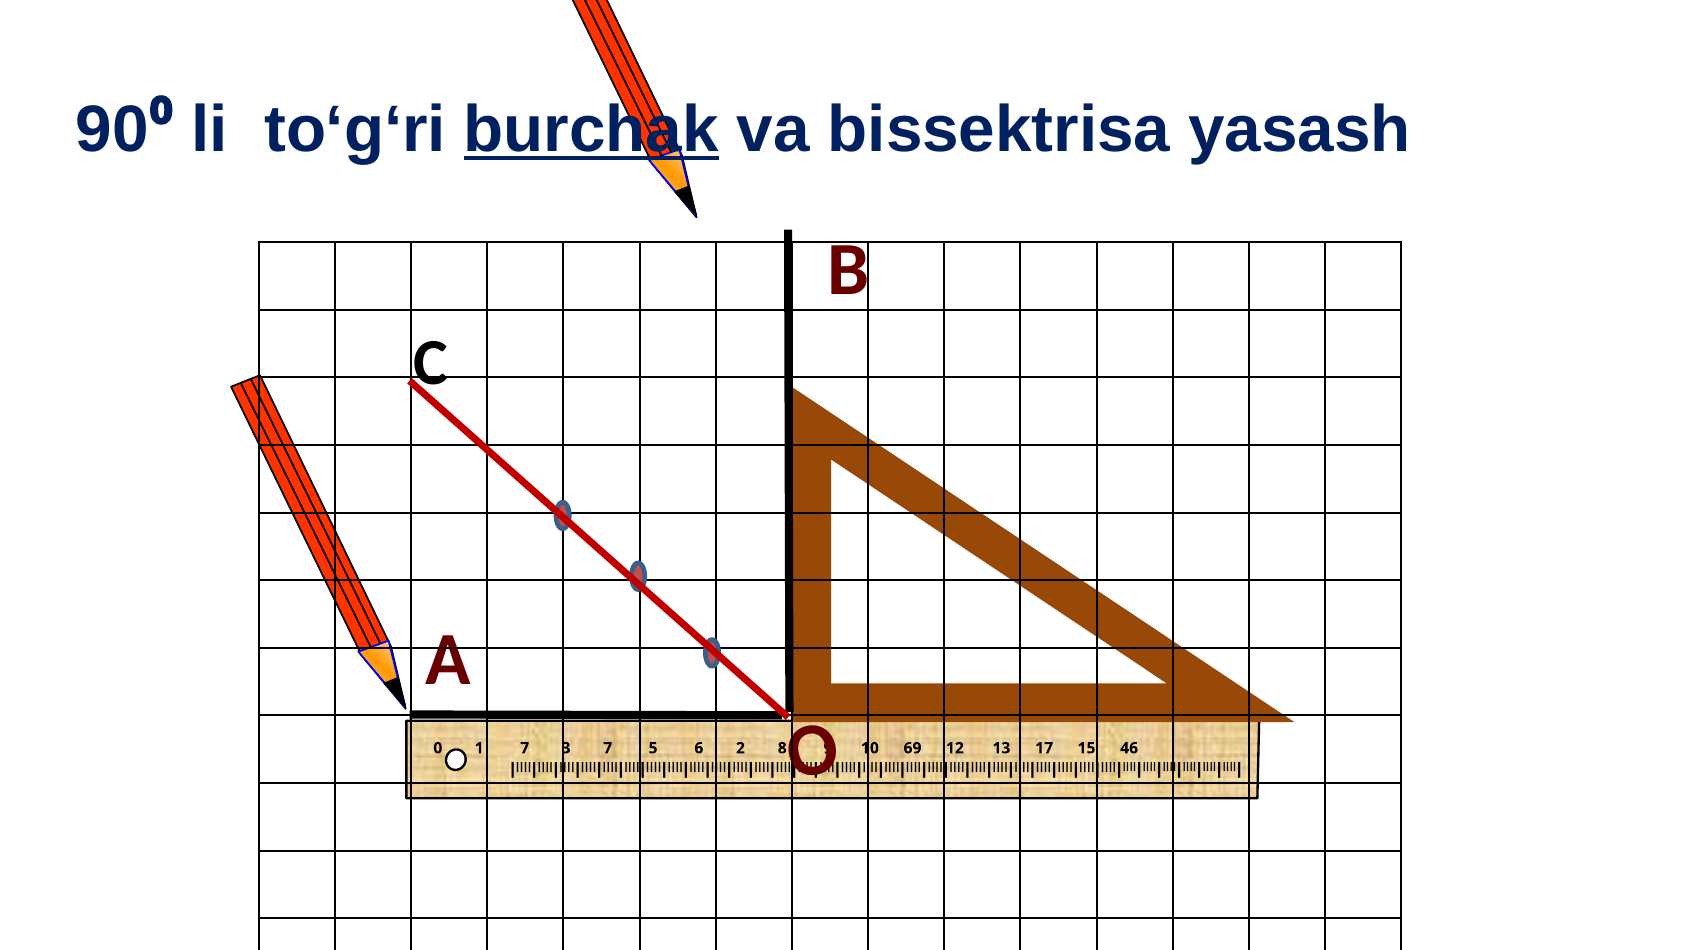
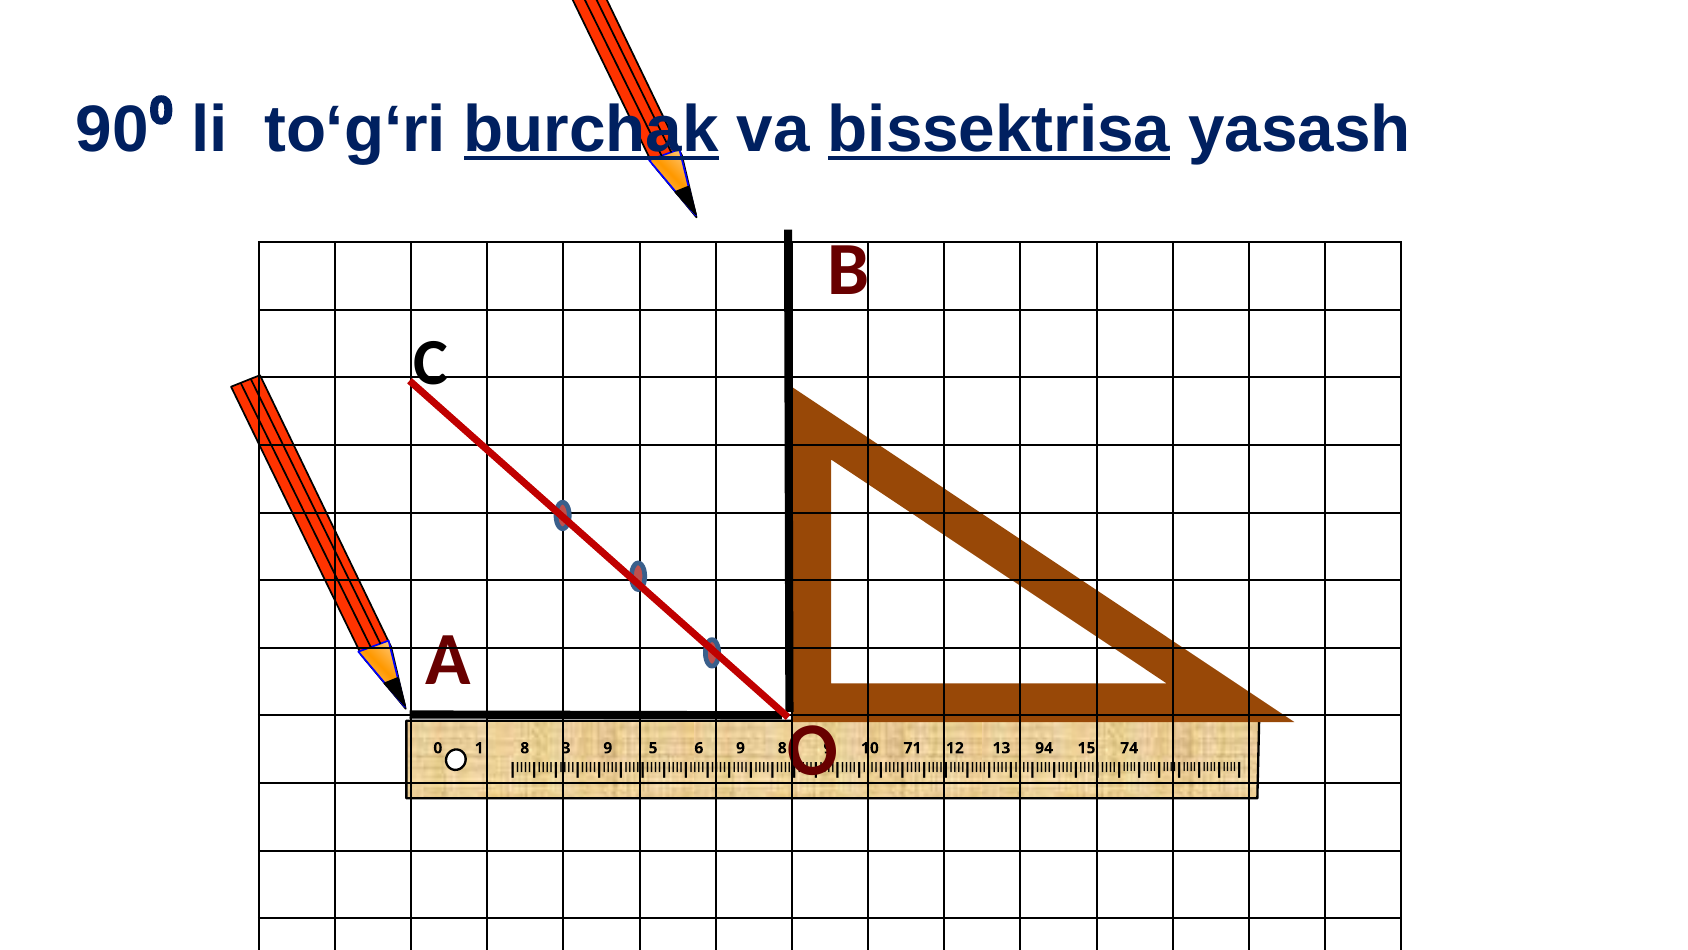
bissektrisa underline: none -> present (999, 130)
1 7: 7 -> 8 (525, 748)
3 7: 7 -> 9 (608, 748)
6 2: 2 -> 9 (740, 748)
69: 69 -> 71 (913, 748)
17: 17 -> 94 (1044, 748)
46: 46 -> 74 (1129, 748)
